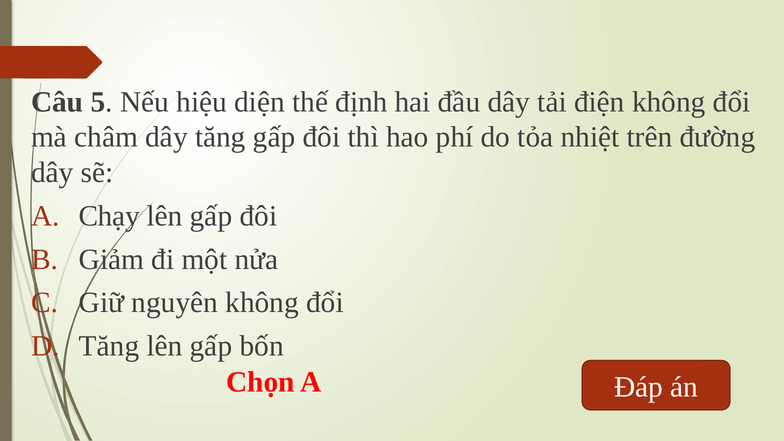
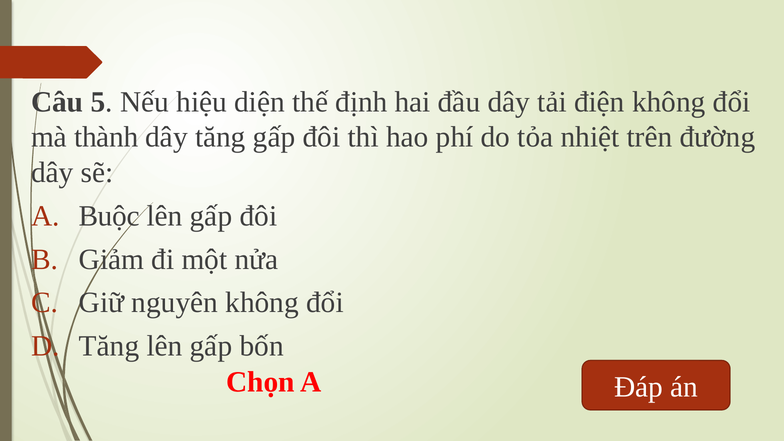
châm: châm -> thành (106, 137)
Chạy: Chạy -> Buộc (109, 216)
